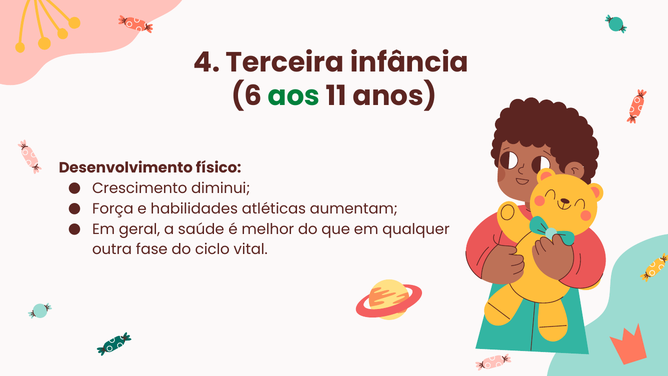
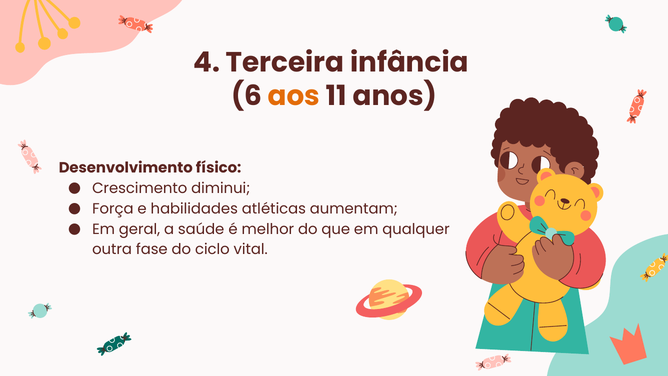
aos colour: green -> orange (294, 96)
